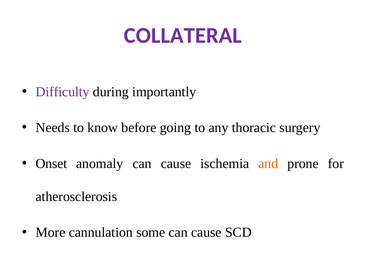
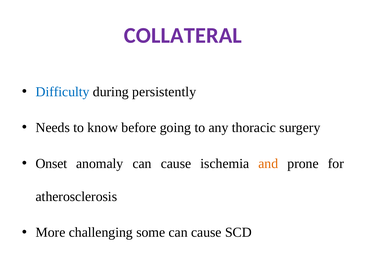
Difficulty colour: purple -> blue (63, 92)
importantly: importantly -> persistently (164, 92)
cannulation: cannulation -> challenging (101, 232)
